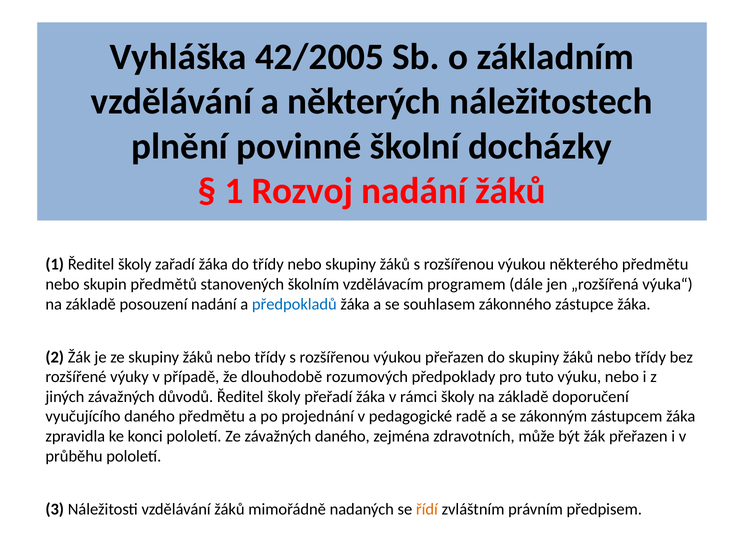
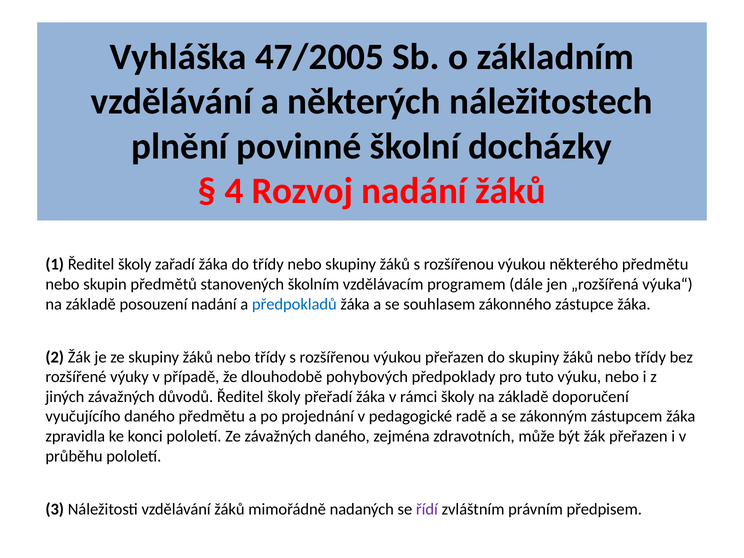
42/2005: 42/2005 -> 47/2005 (320, 57)
1: 1 -> 4 (234, 191)
rozumových: rozumových -> pohybových (367, 377)
řídí colour: orange -> purple (427, 509)
